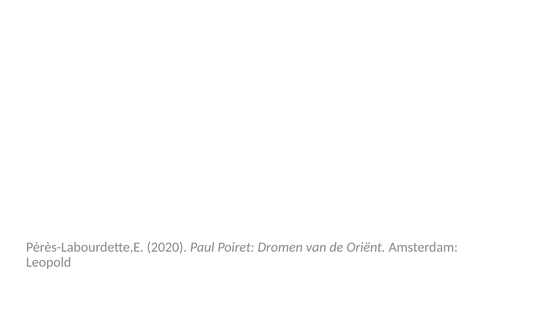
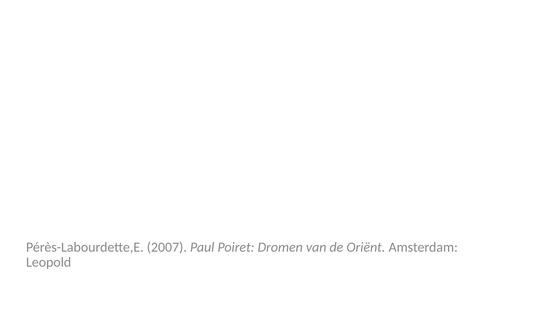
2020: 2020 -> 2007 (167, 247)
